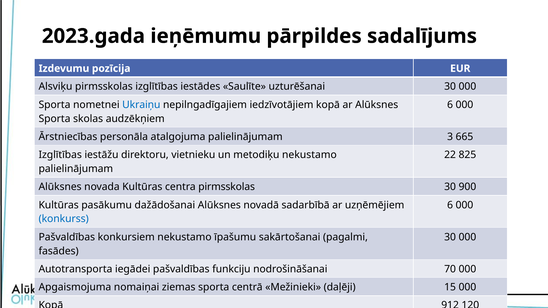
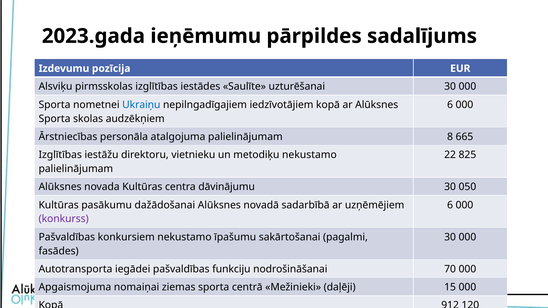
3: 3 -> 8 (450, 137)
centra pirmsskolas: pirmsskolas -> dāvinājumu (227, 187)
900: 900 -> 050 (467, 187)
konkurss colour: blue -> purple (64, 219)
